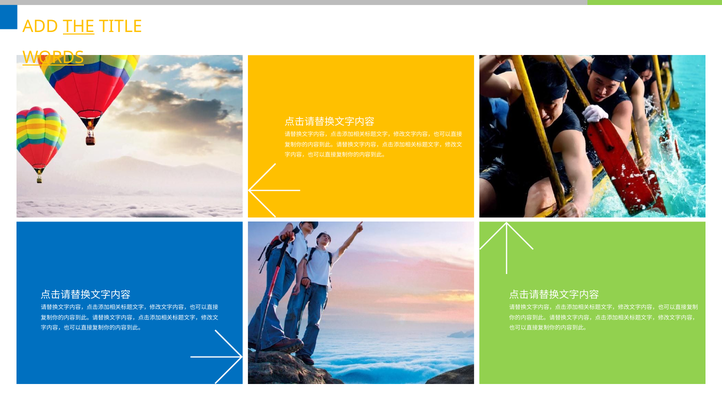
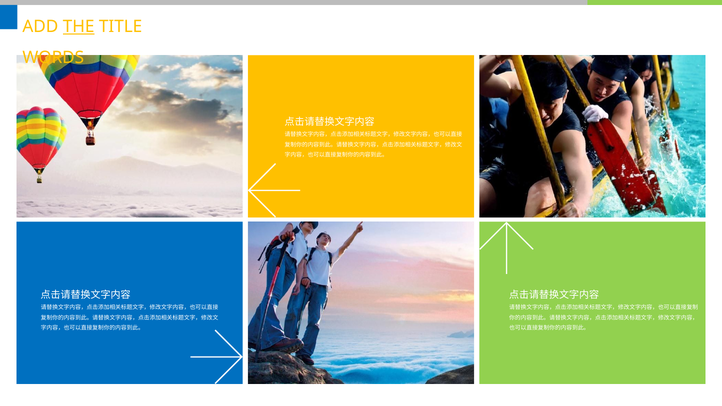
WORDS underline: present -> none (53, 58)
